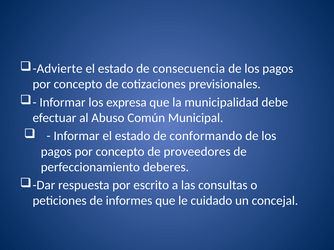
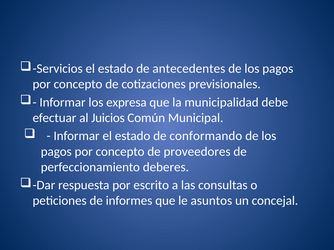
Advierte: Advierte -> Servicios (58, 69)
consecuencia: consecuencia -> antecedentes (189, 69)
Abuso: Abuso -> Juicios (108, 118)
cuidado: cuidado -> asuntos (211, 201)
